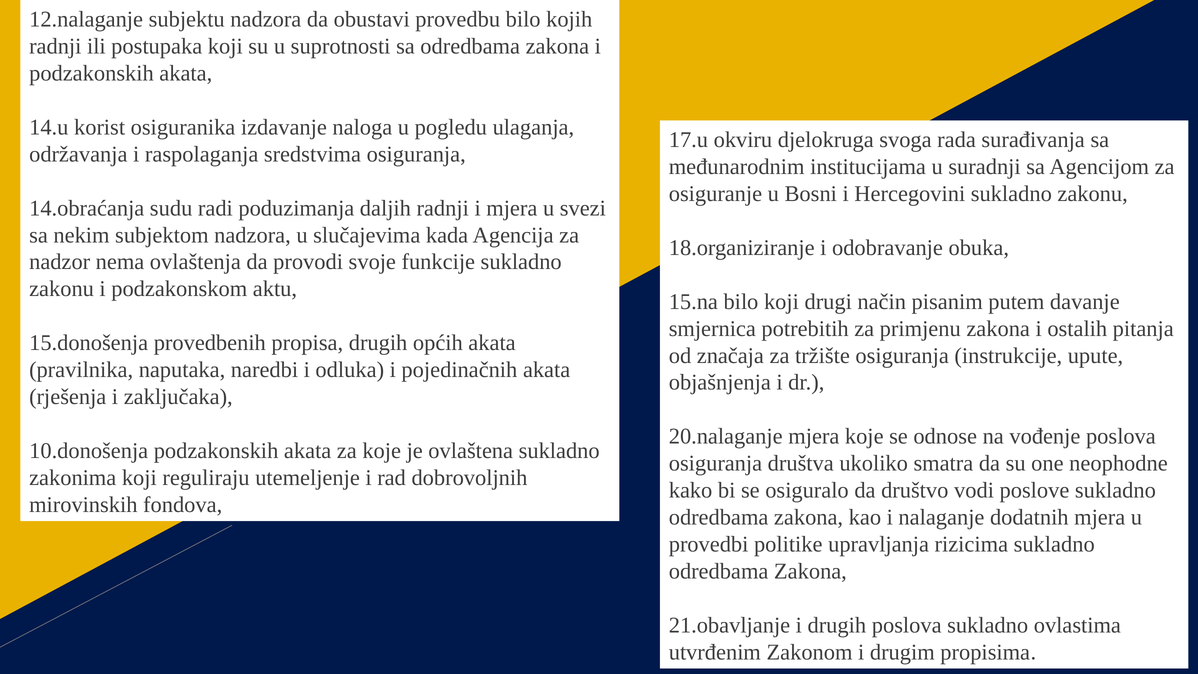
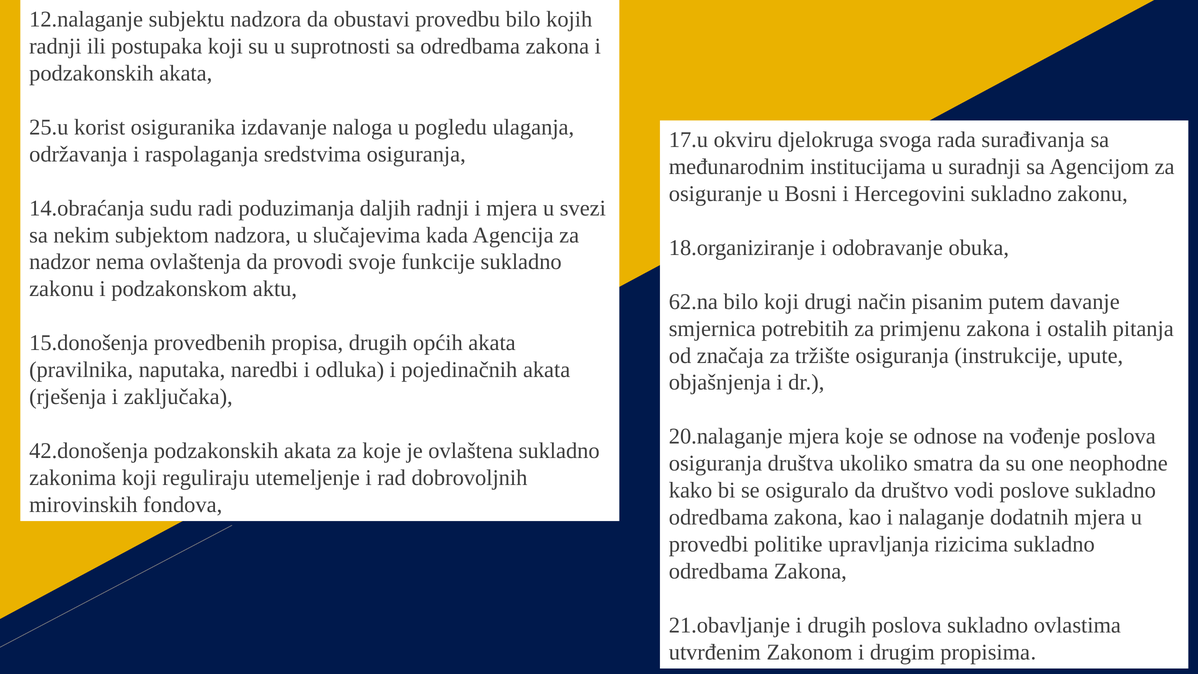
14.u: 14.u -> 25.u (49, 127)
15.na: 15.na -> 62.na (693, 302)
10.donošenja: 10.donošenja -> 42.donošenja (89, 451)
